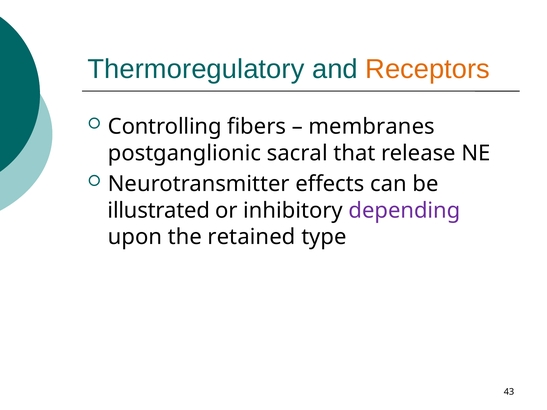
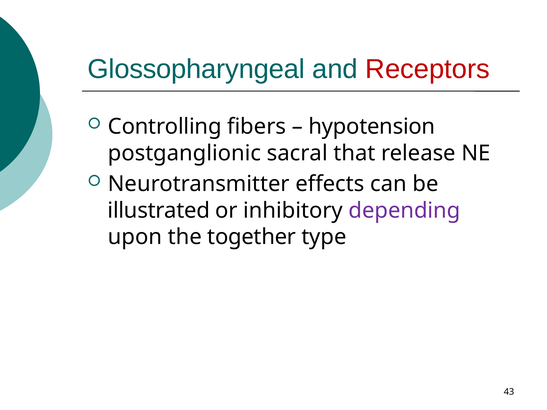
Thermoregulatory: Thermoregulatory -> Glossopharyngeal (196, 69)
Receptors colour: orange -> red (428, 69)
membranes: membranes -> hypotension (372, 127)
retained: retained -> together (252, 237)
